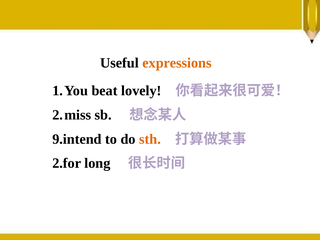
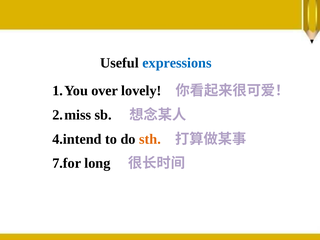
expressions colour: orange -> blue (177, 63)
beat: beat -> over (105, 91)
9.intend: 9.intend -> 4.intend (77, 139)
2.for: 2.for -> 7.for (67, 163)
